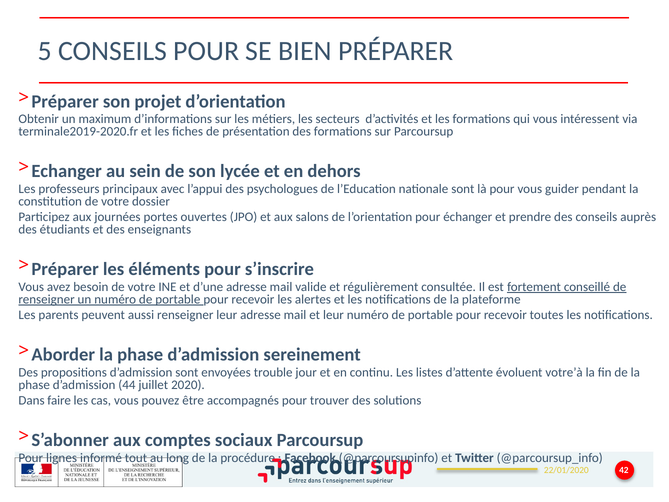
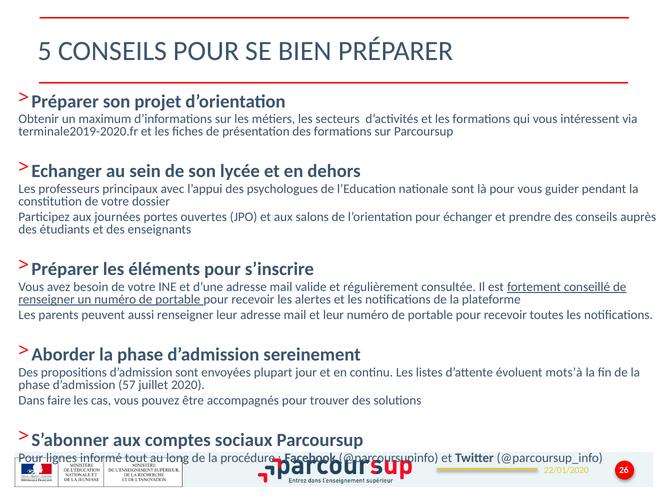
trouble: trouble -> plupart (273, 372)
votre’à: votre’à -> mots’à (564, 372)
44: 44 -> 57 (127, 385)
42: 42 -> 26 (624, 470)
